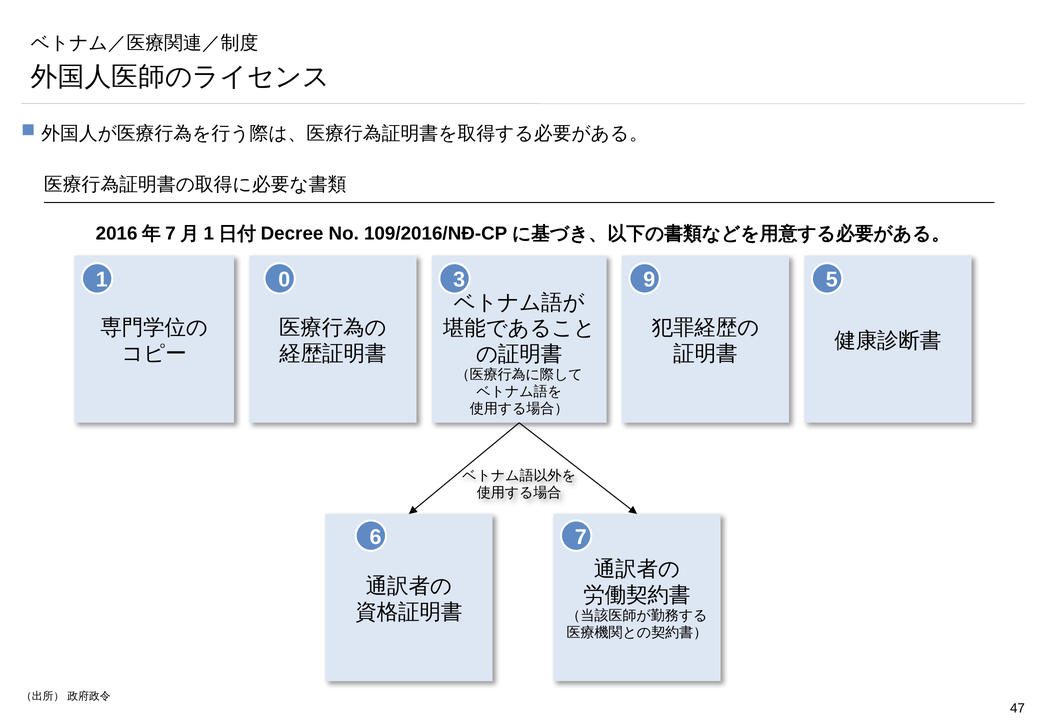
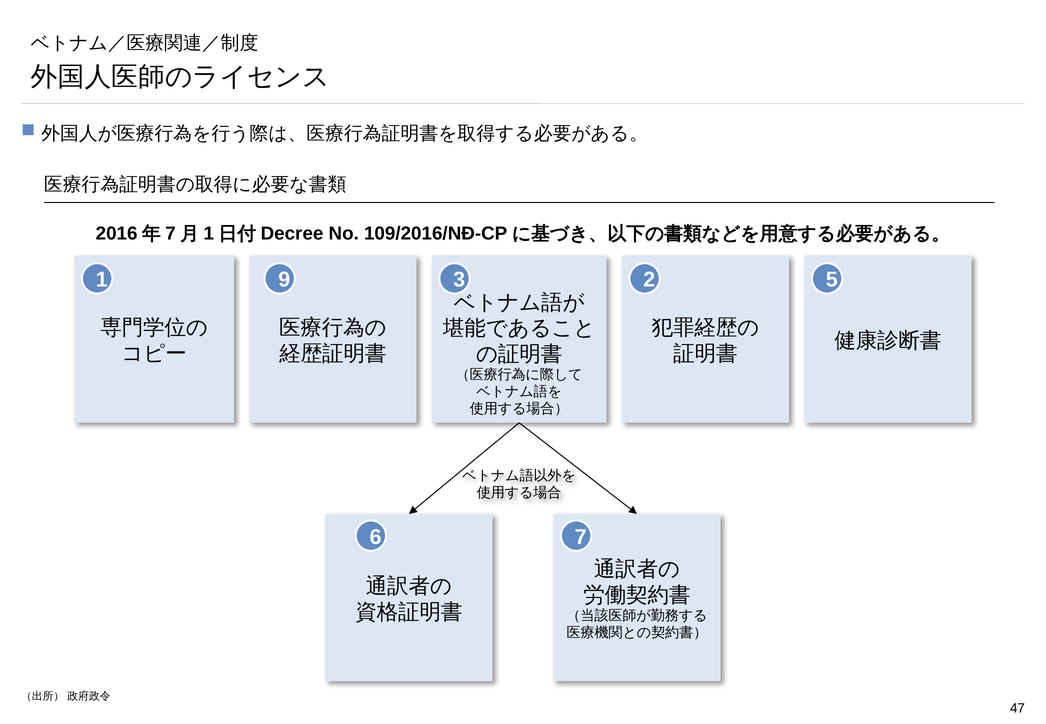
0: 0 -> 9 (284, 280)
9: 9 -> 2 (649, 280)
